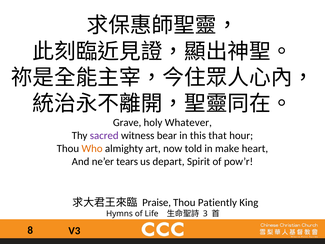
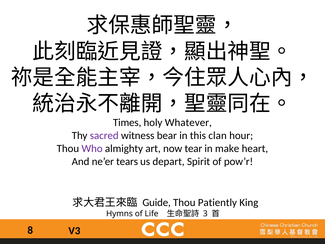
Grave: Grave -> Times (127, 122)
that: that -> clan (218, 135)
Who colour: orange -> purple (92, 148)
told: told -> tear (193, 148)
Praise: Praise -> Guide (157, 202)
